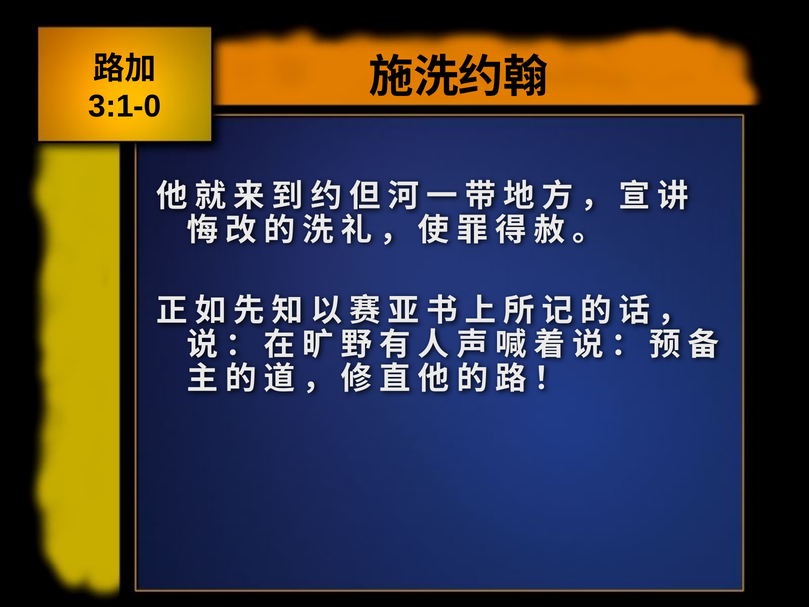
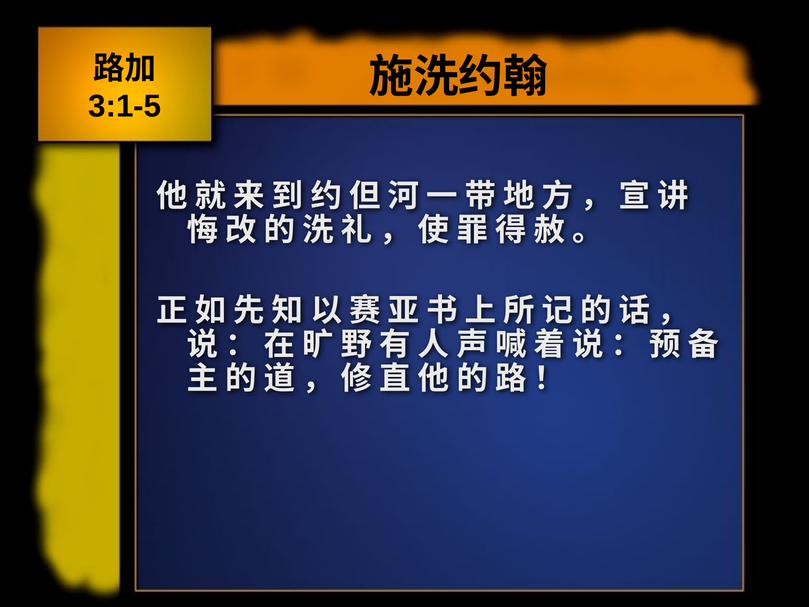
3:1-0: 3:1-0 -> 3:1-5 (125, 107)
